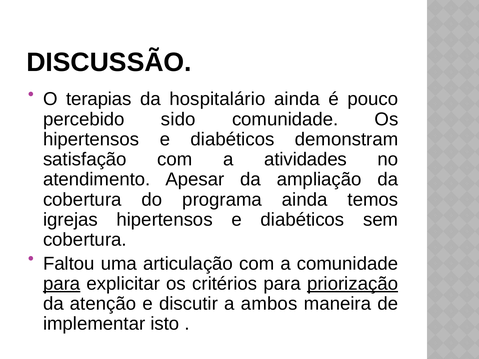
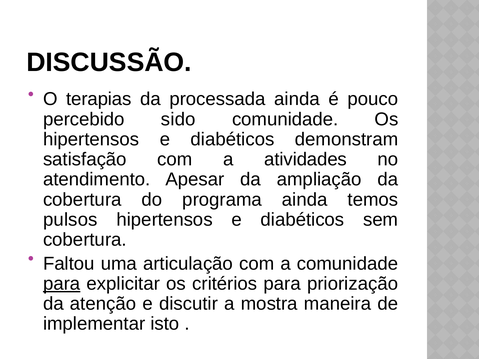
hospitalário: hospitalário -> processada (217, 99)
igrejas: igrejas -> pulsos (70, 220)
priorização underline: present -> none (353, 284)
ambos: ambos -> mostra (269, 304)
